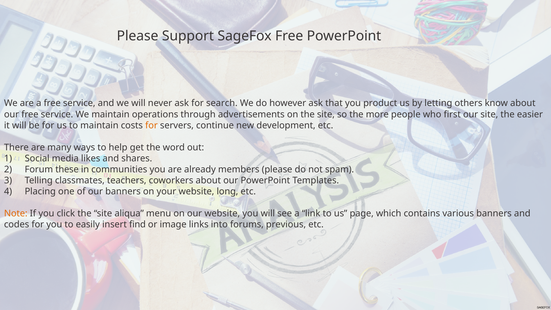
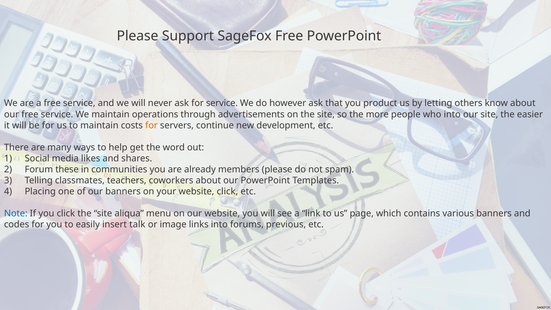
for search: search -> service (222, 103)
who first: first -> into (452, 114)
website long: long -> click (227, 191)
Note colour: orange -> blue (16, 213)
find: find -> talk (137, 224)
